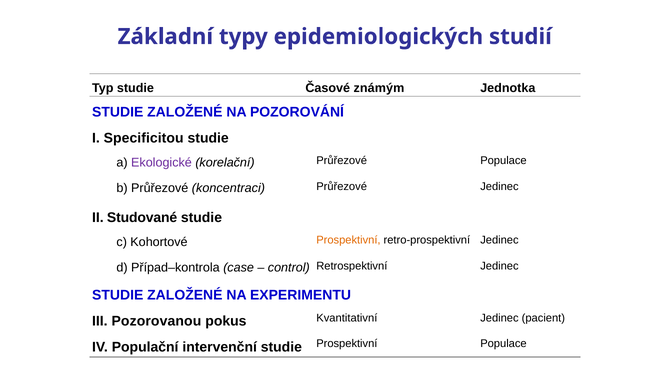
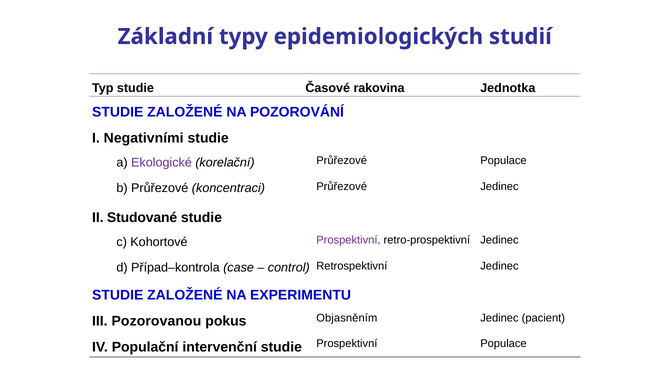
známým: známým -> rakovina (379, 88)
Specificitou: Specificitou -> Negativními (144, 138)
Prospektivní colour: orange -> purple (348, 240)
Kvantitativní: Kvantitativní -> Objasněním (347, 318)
